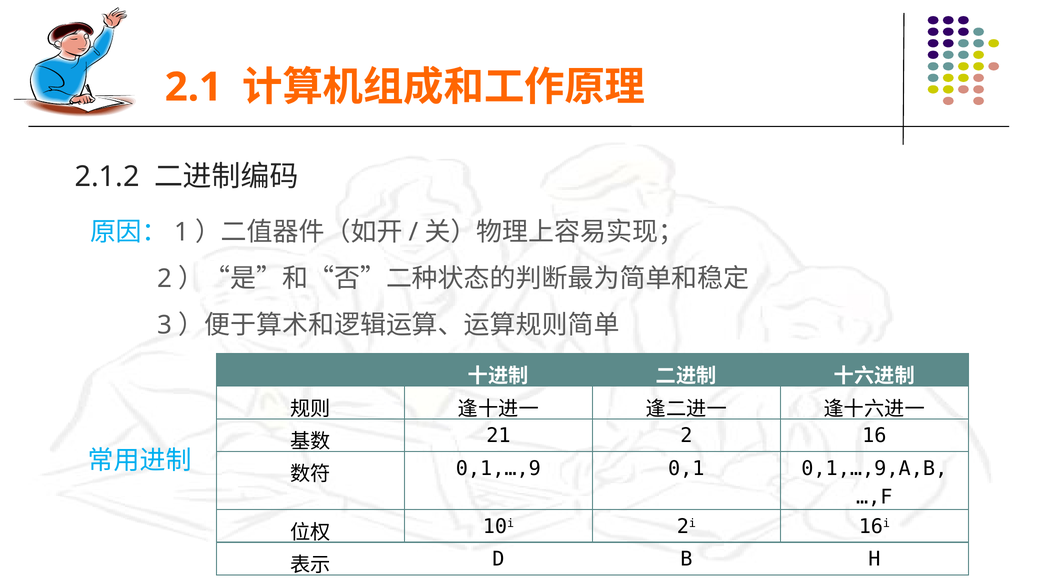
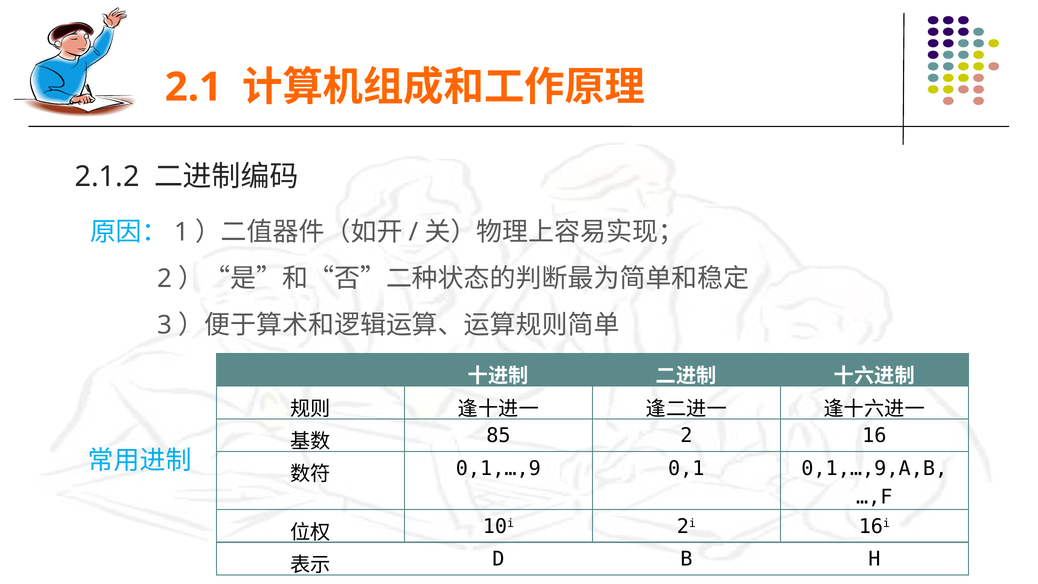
21: 21 -> 85 (498, 436)
